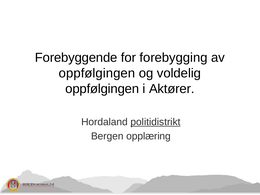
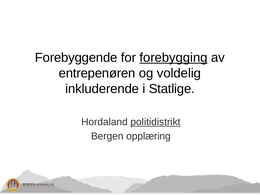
forebygging underline: none -> present (174, 58)
oppfølgingen: oppfølgingen -> entrepenøren (97, 73)
oppfølgingen: oppfølgingen -> inkluderende (102, 89)
Aktører: Aktører -> Statlige (172, 89)
